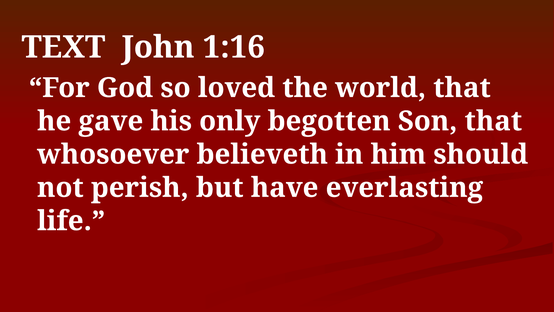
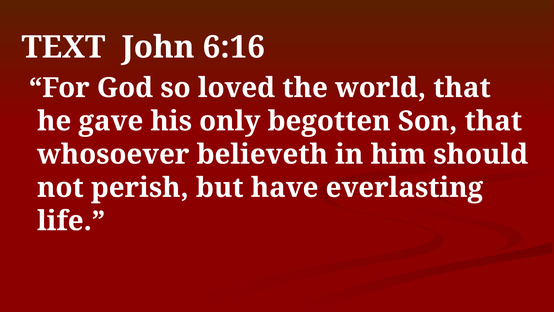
1:16: 1:16 -> 6:16 (234, 47)
